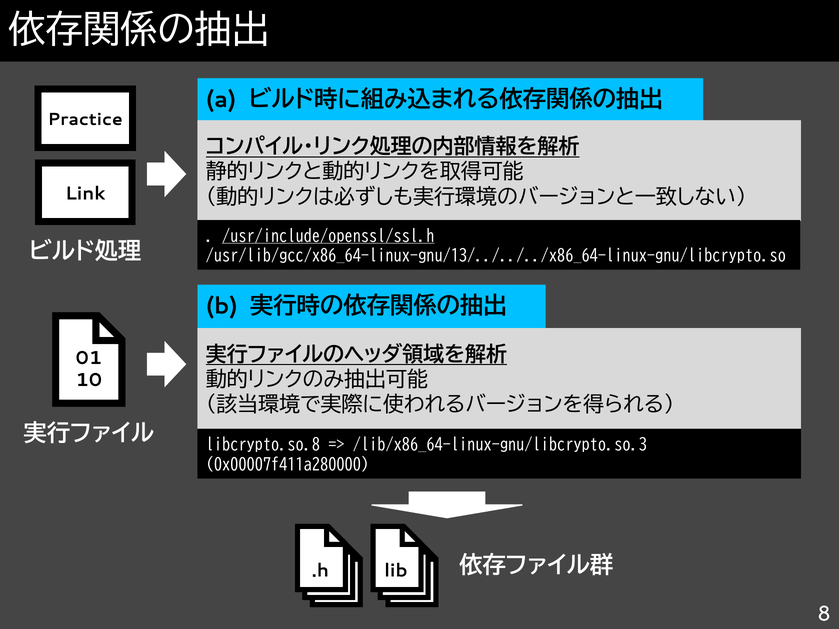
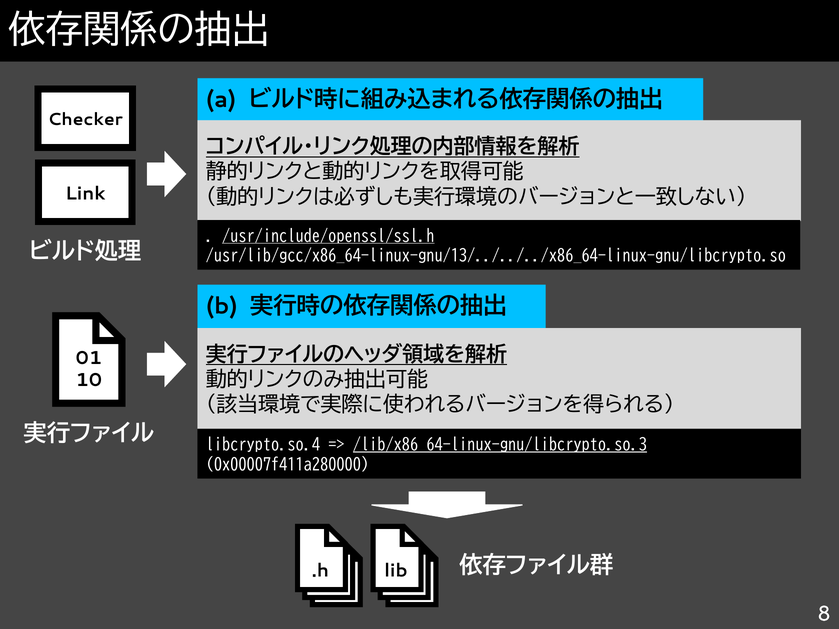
Practice: Practice -> Checker (85, 120)
libcrypto.so.8: libcrypto.so.8 -> libcrypto.so.4 (263, 445)
/lib/x86_64-linux-gnu/libcrypto.so.3 underline: none -> present (500, 445)
